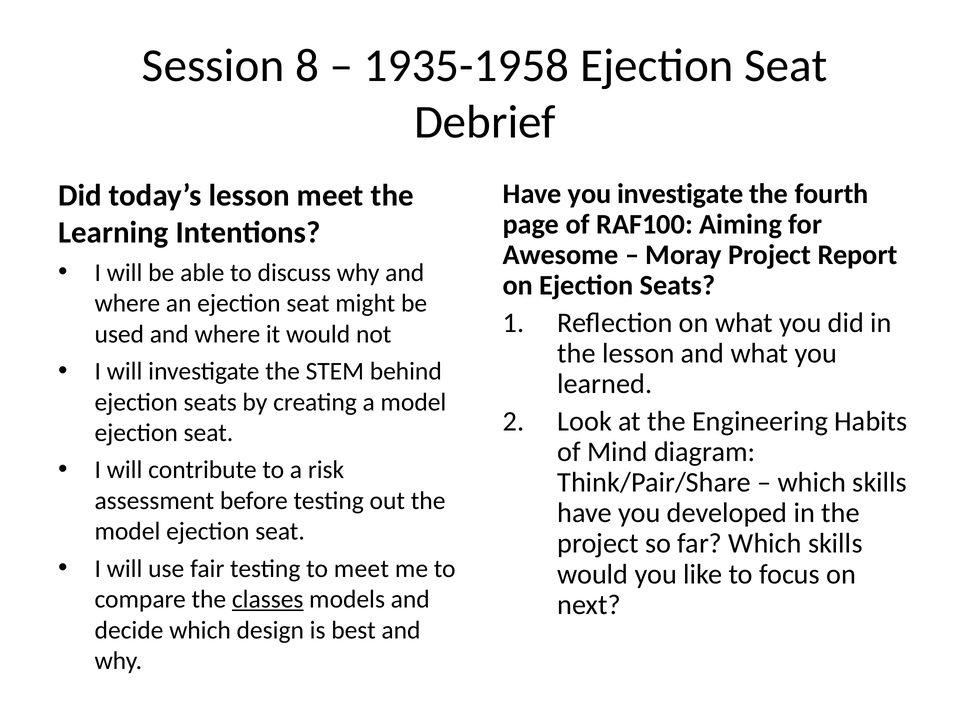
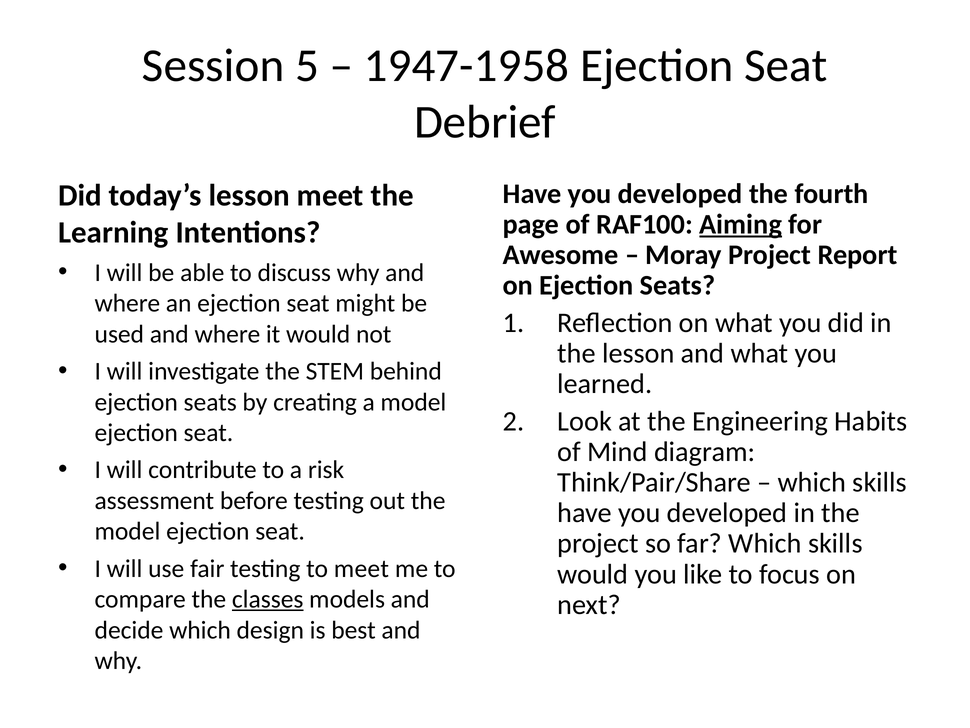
8: 8 -> 5 (307, 66)
1935-1958: 1935-1958 -> 1947-1958 (467, 66)
investigate: investigate -> developed (680, 194)
Aiming underline: none -> present (741, 224)
